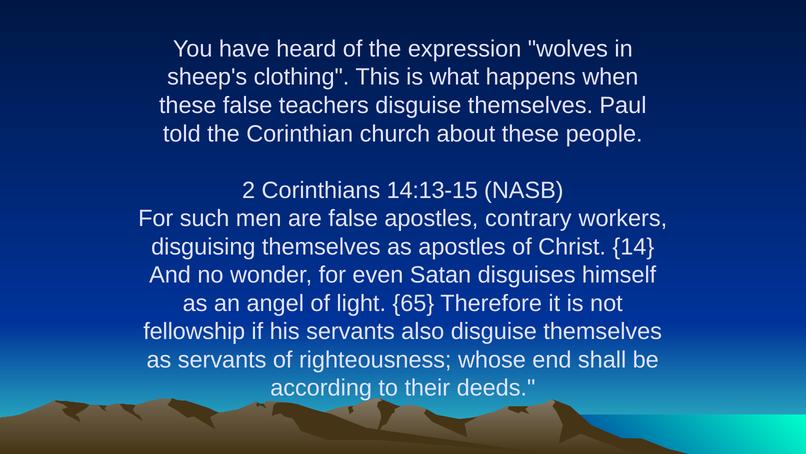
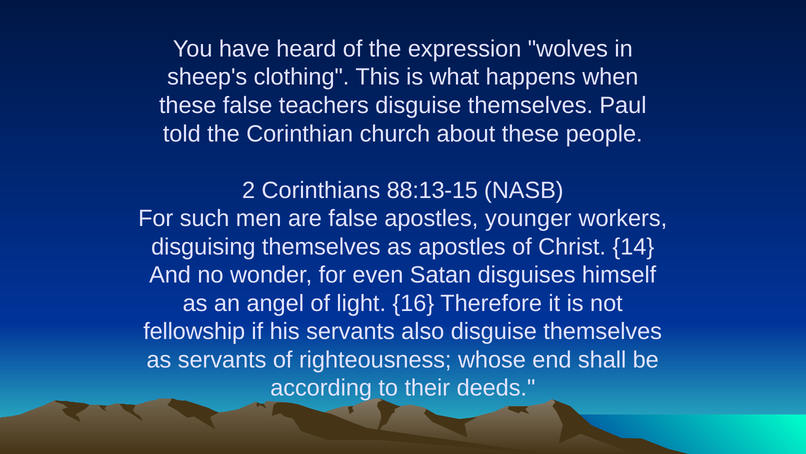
14:13-15: 14:13-15 -> 88:13-15 (432, 190)
contrary: contrary -> younger (528, 218)
65: 65 -> 16 (413, 303)
